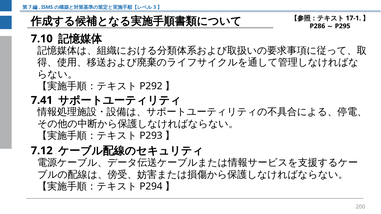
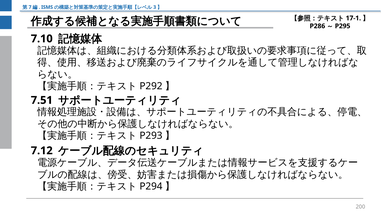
7.41: 7.41 -> 7.51 (42, 100)
